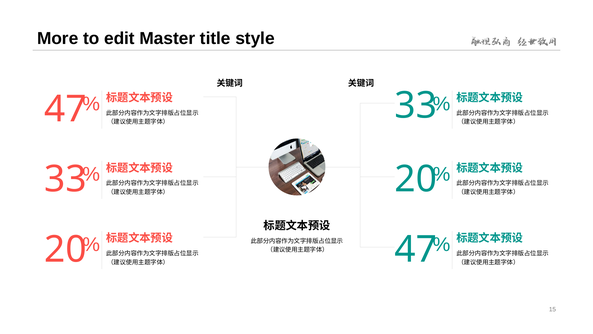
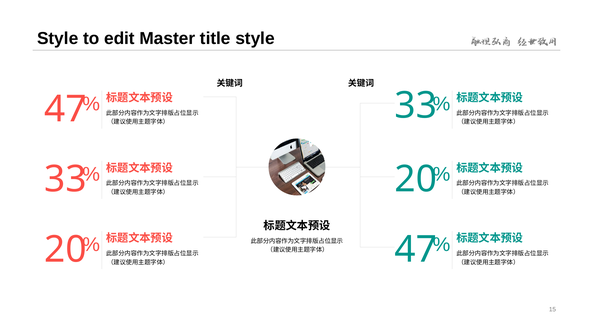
More: More -> Style (58, 38)
